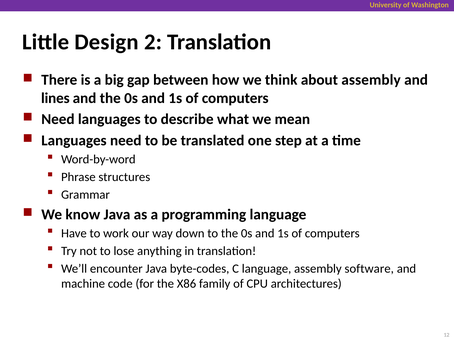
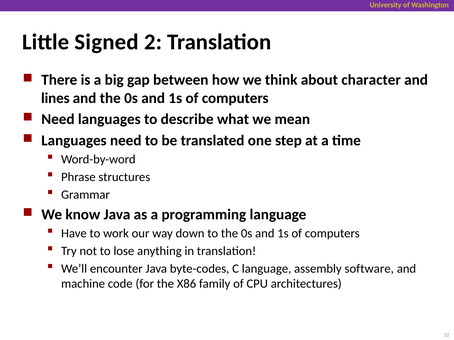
Design: Design -> Signed (107, 42)
about assembly: assembly -> character (371, 80)
